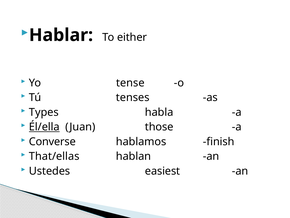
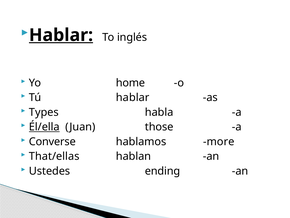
Hablar underline: none -> present (61, 35)
either: either -> inglés (132, 37)
tense: tense -> home (130, 83)
Tú tenses: tenses -> hablar (133, 97)
finish: finish -> more (219, 141)
easiest: easiest -> ending (163, 171)
